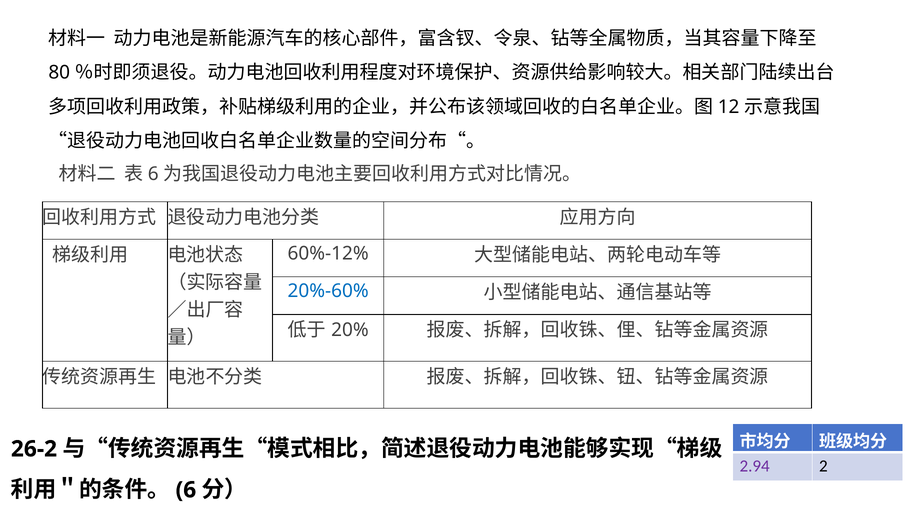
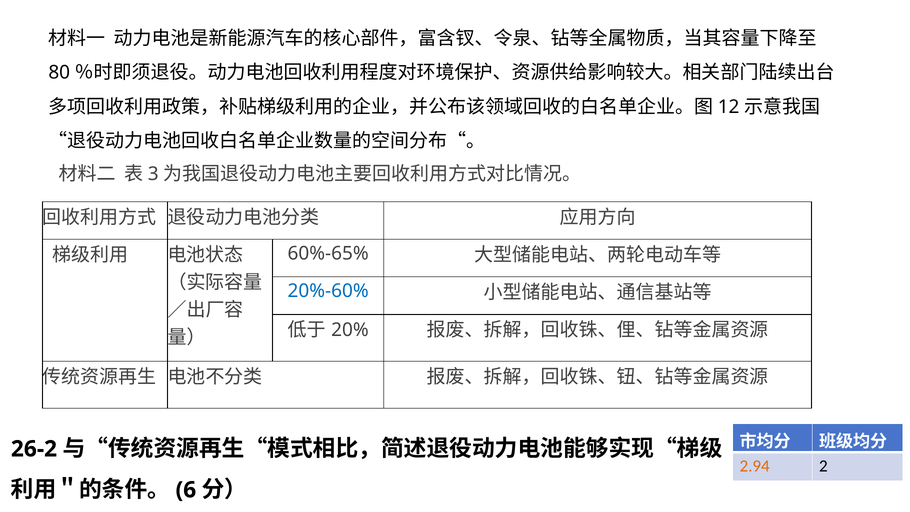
6: 6 -> 3 (153, 174)
60%-12%: 60%-12% -> 60%-65% (328, 253)
2.94 colour: purple -> orange (755, 466)
